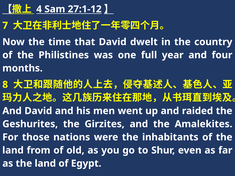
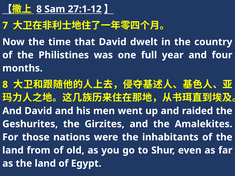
4: 4 -> 8 (39, 9)
